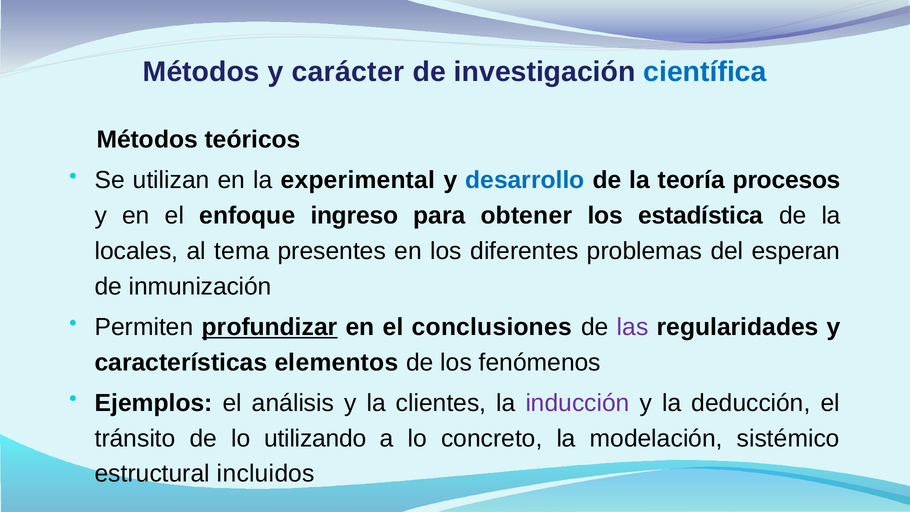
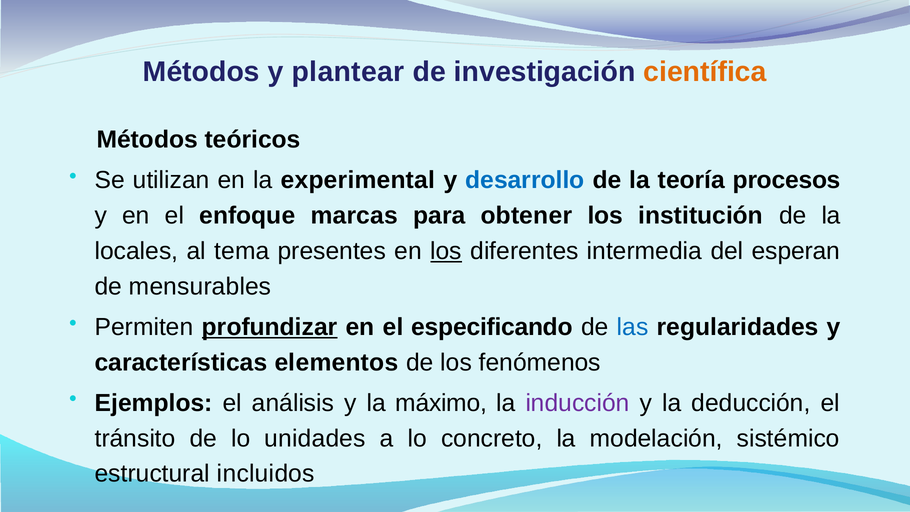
carácter: carácter -> plantear (348, 72)
científica colour: blue -> orange (705, 72)
ingreso: ingreso -> marcas (354, 216)
estadística: estadística -> institución (701, 216)
los underline: none -> present (446, 251)
problemas: problemas -> intermedia (645, 251)
inmunización: inmunización -> mensurables (200, 287)
conclusiones: conclusiones -> especificando (492, 327)
las colour: purple -> blue (633, 327)
clientes: clientes -> máximo (441, 403)
utilizando: utilizando -> unidades (315, 438)
